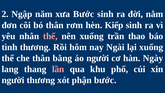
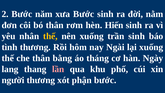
2 Ngập: Ngập -> Bước (22, 14)
Kiếp: Kiếp -> Hiến (114, 25)
thế colour: pink -> yellow (50, 36)
trần thao: thao -> sinh (137, 36)
áo người: người -> tháng (98, 58)
